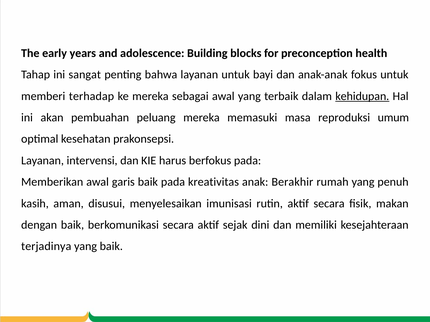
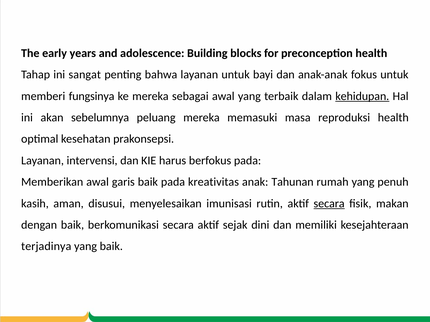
terhadap: terhadap -> fungsinya (92, 96)
pembuahan: pembuahan -> sebelumnya (100, 118)
reproduksi umum: umum -> health (393, 118)
Berakhir: Berakhir -> Tahunan (293, 182)
secara underline: none -> present (329, 204)
